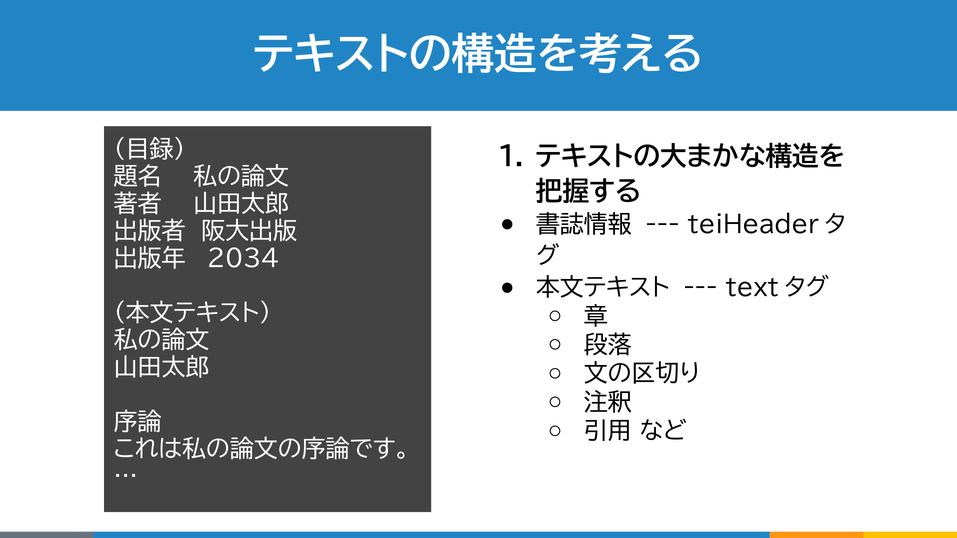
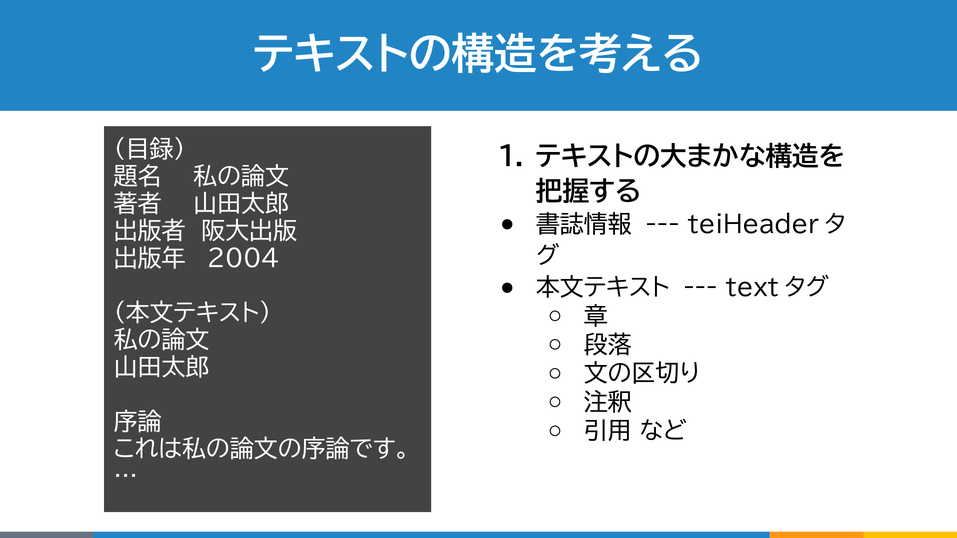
2034: 2034 -> 2004 (243, 259)
